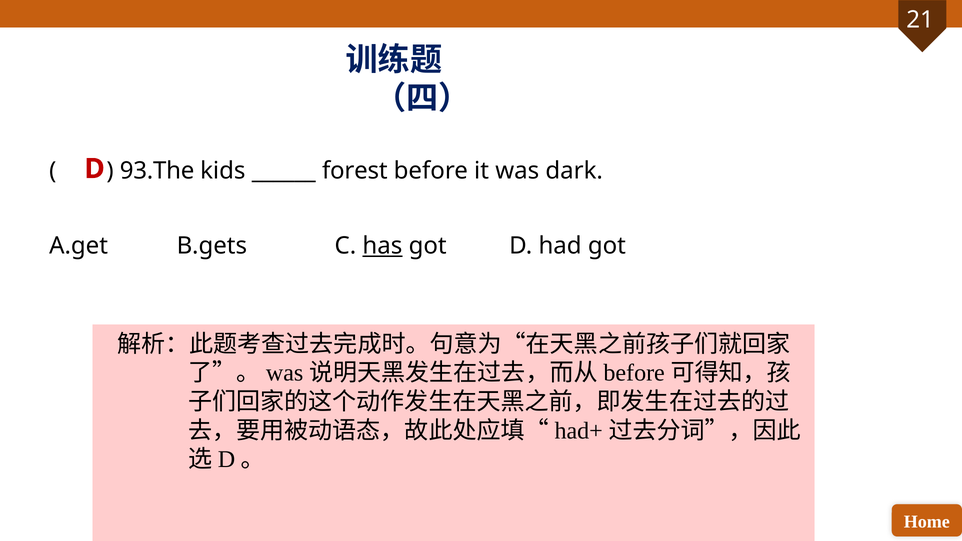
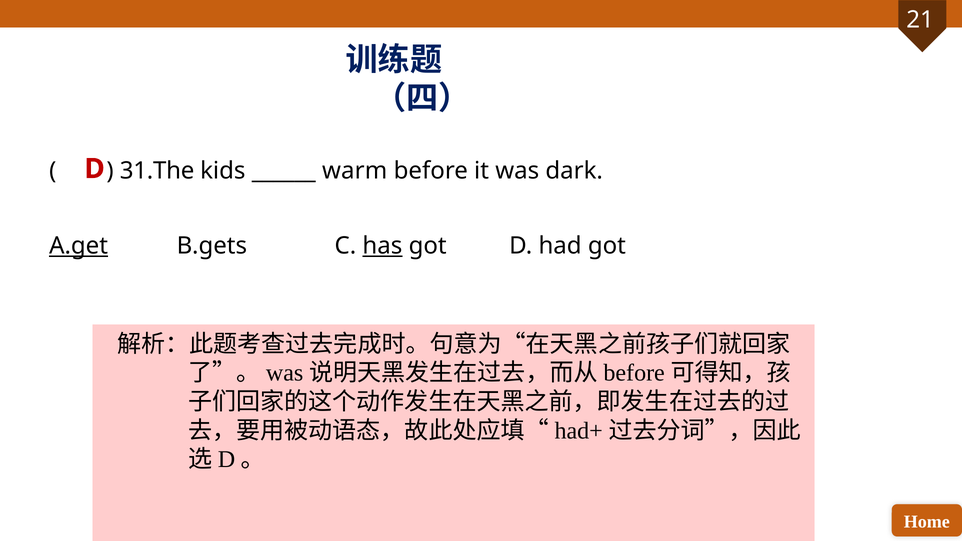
93.The: 93.The -> 31.The (157, 171)
forest: forest -> warm (355, 171)
A.get underline: none -> present (79, 246)
